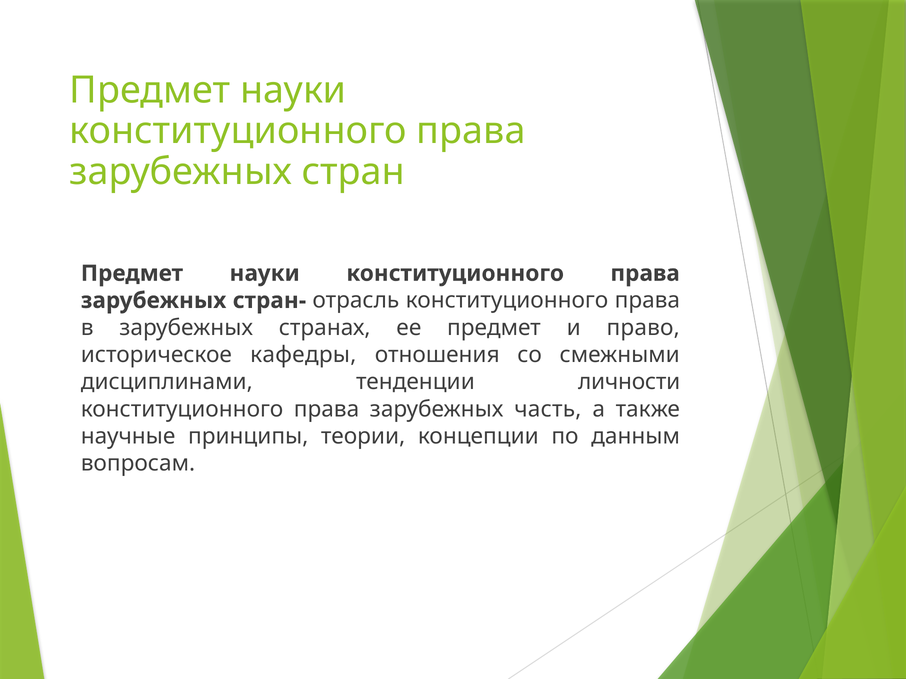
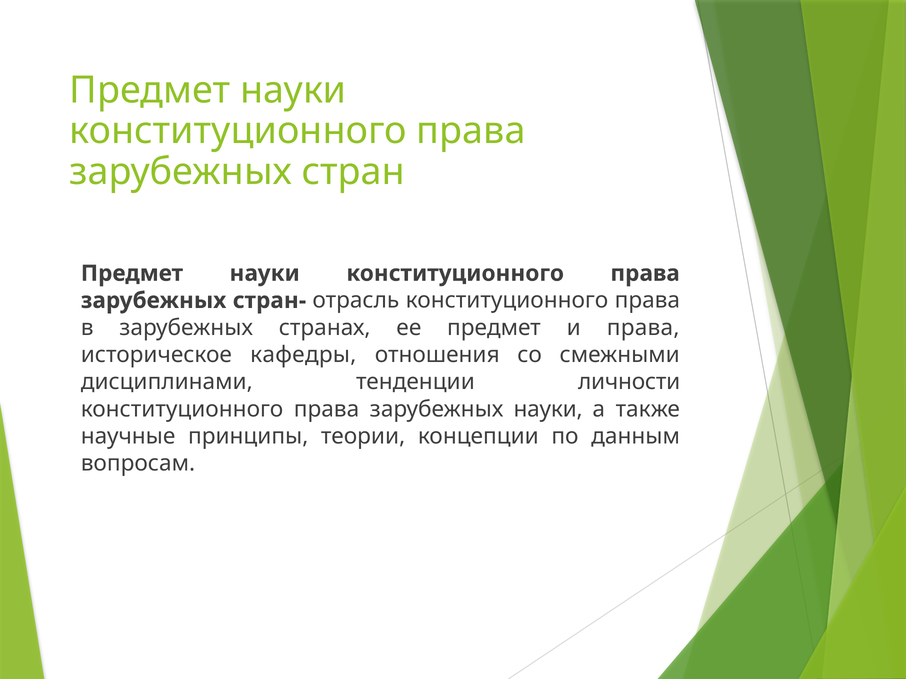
и право: право -> права (643, 328)
зарубежных часть: часть -> науки (548, 409)
